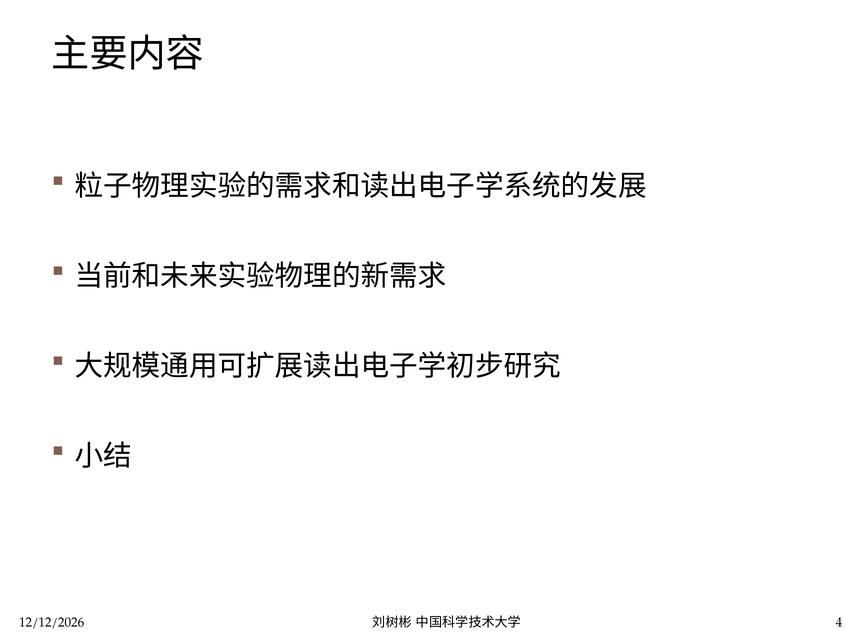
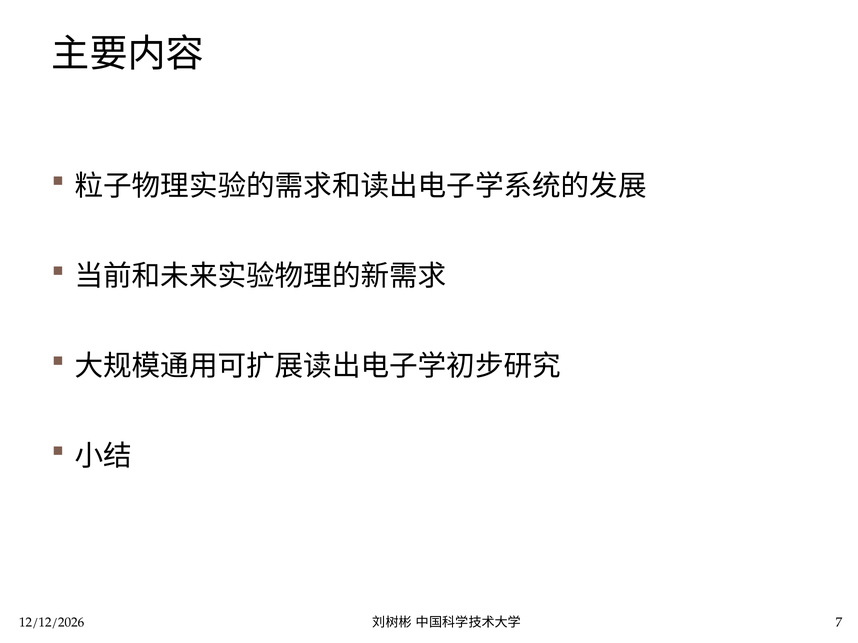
4: 4 -> 7 (839, 623)
